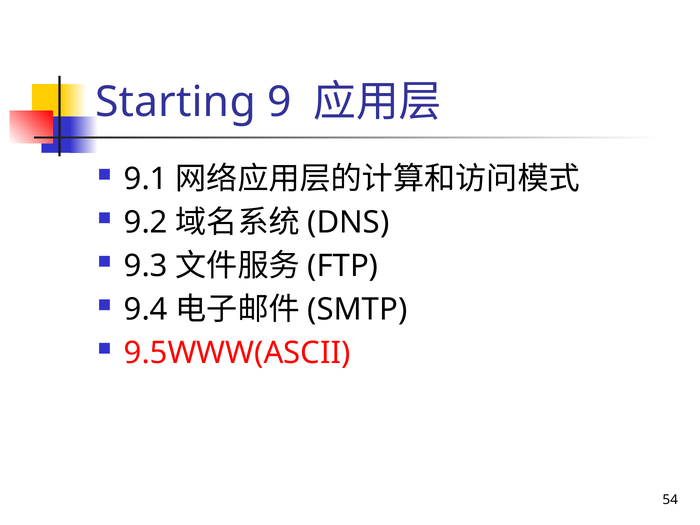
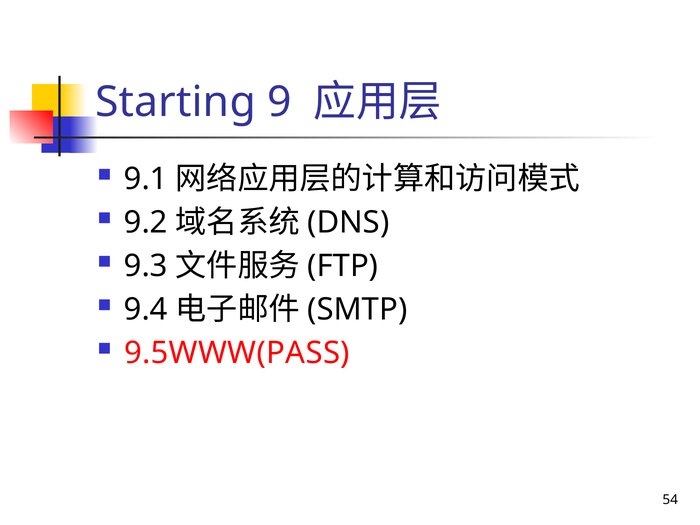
9.5WWW(ASCII: 9.5WWW(ASCII -> 9.5WWW(PASS (237, 353)
